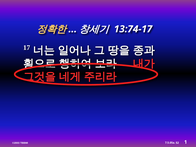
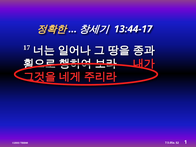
13:74-17: 13:74-17 -> 13:44-17 (133, 29)
